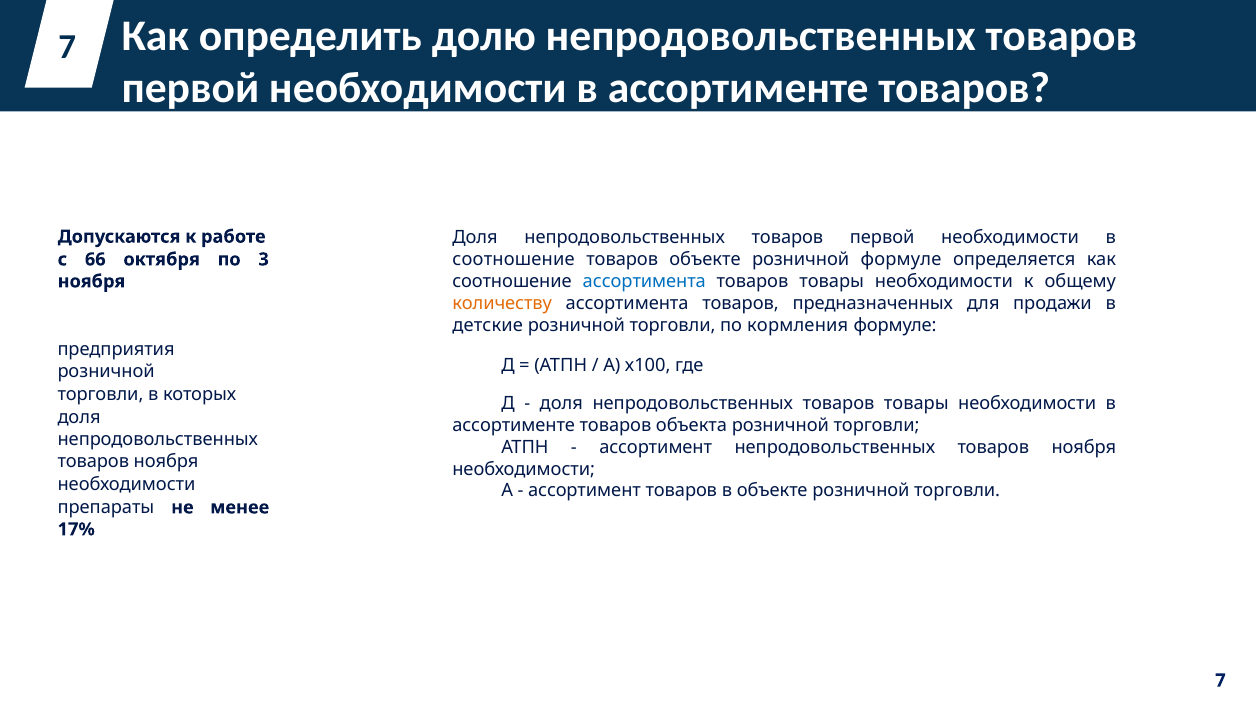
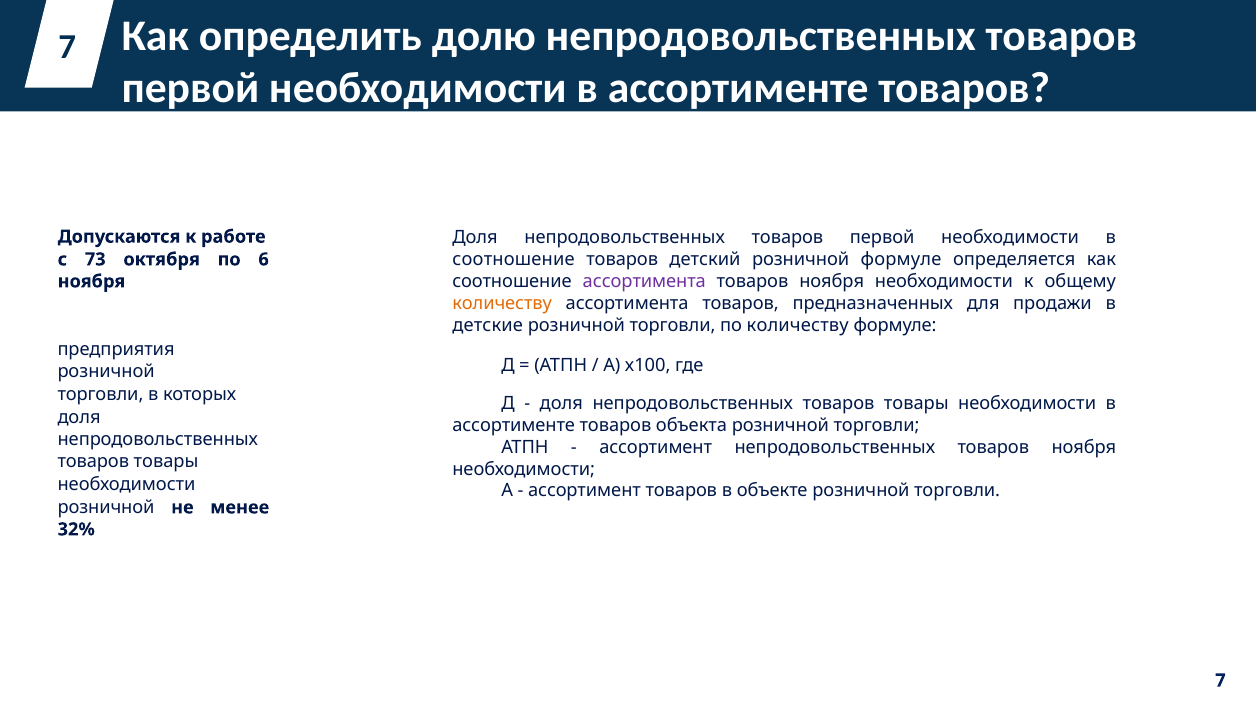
товаров объекте: объекте -> детский (705, 259)
66: 66 -> 73 (95, 259)
3: 3 -> 6 (264, 259)
ассортимента colour: blue -> purple (644, 281)
товары: товары -> ноября (832, 281)
по кормления: кормления -> количеству (798, 325)
ноября: ноября -> товары (166, 462)
препараты: препараты -> розничной (106, 507)
17%: 17% -> 32% (76, 529)
